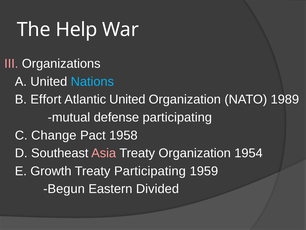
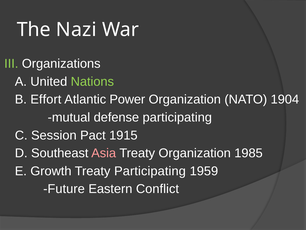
Help: Help -> Nazi (76, 30)
III colour: pink -> light green (11, 64)
Nations colour: light blue -> light green (92, 81)
Atlantic United: United -> Power (127, 99)
1989: 1989 -> 1904 (285, 99)
Change: Change -> Session (54, 135)
1958: 1958 -> 1915 (123, 135)
1954: 1954 -> 1985 (249, 153)
Begun: Begun -> Future (64, 189)
Divided: Divided -> Conflict (157, 189)
